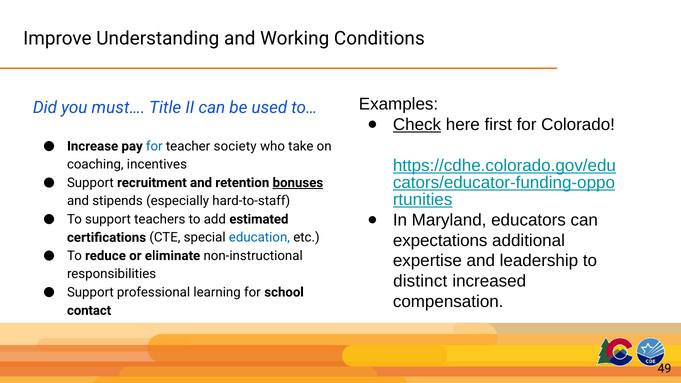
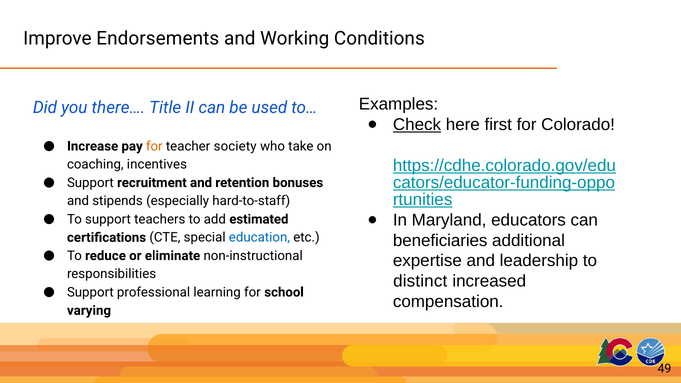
Understanding: Understanding -> Endorsements (158, 38)
must…: must… -> there… (118, 108)
for colour: blue -> orange (154, 146)
bonuses underline: present -> none (298, 183)
expectations: expectations -> beneficiaries (440, 240)
contact: contact -> varying (89, 311)
